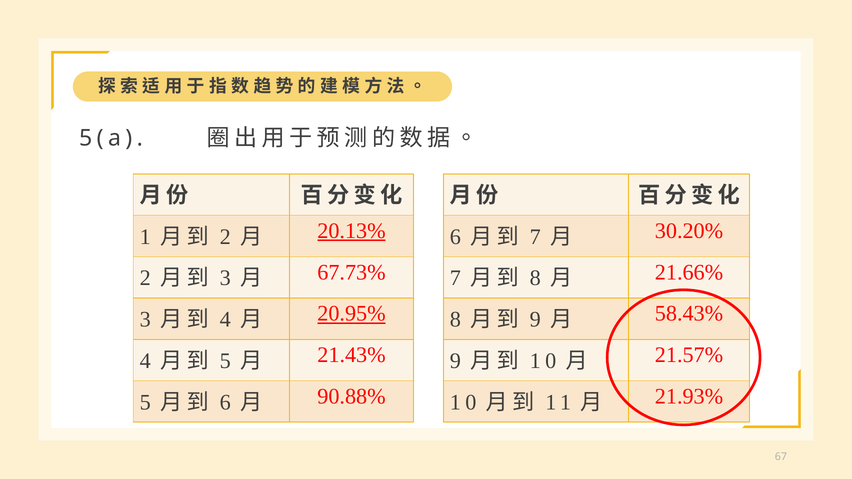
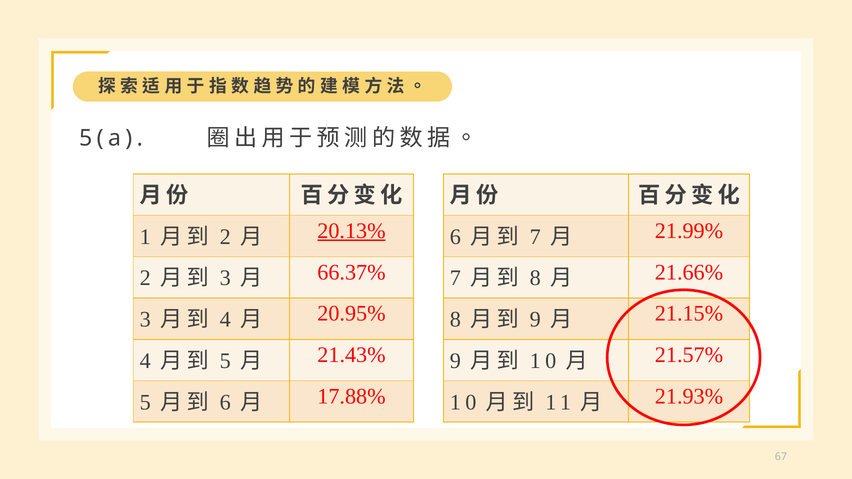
30.20%: 30.20% -> 21.99% (689, 231)
67.73%: 67.73% -> 66.37% (352, 272)
20.95% underline: present -> none (352, 314)
58.43%: 58.43% -> 21.15% (689, 314)
90.88%: 90.88% -> 17.88% (352, 397)
